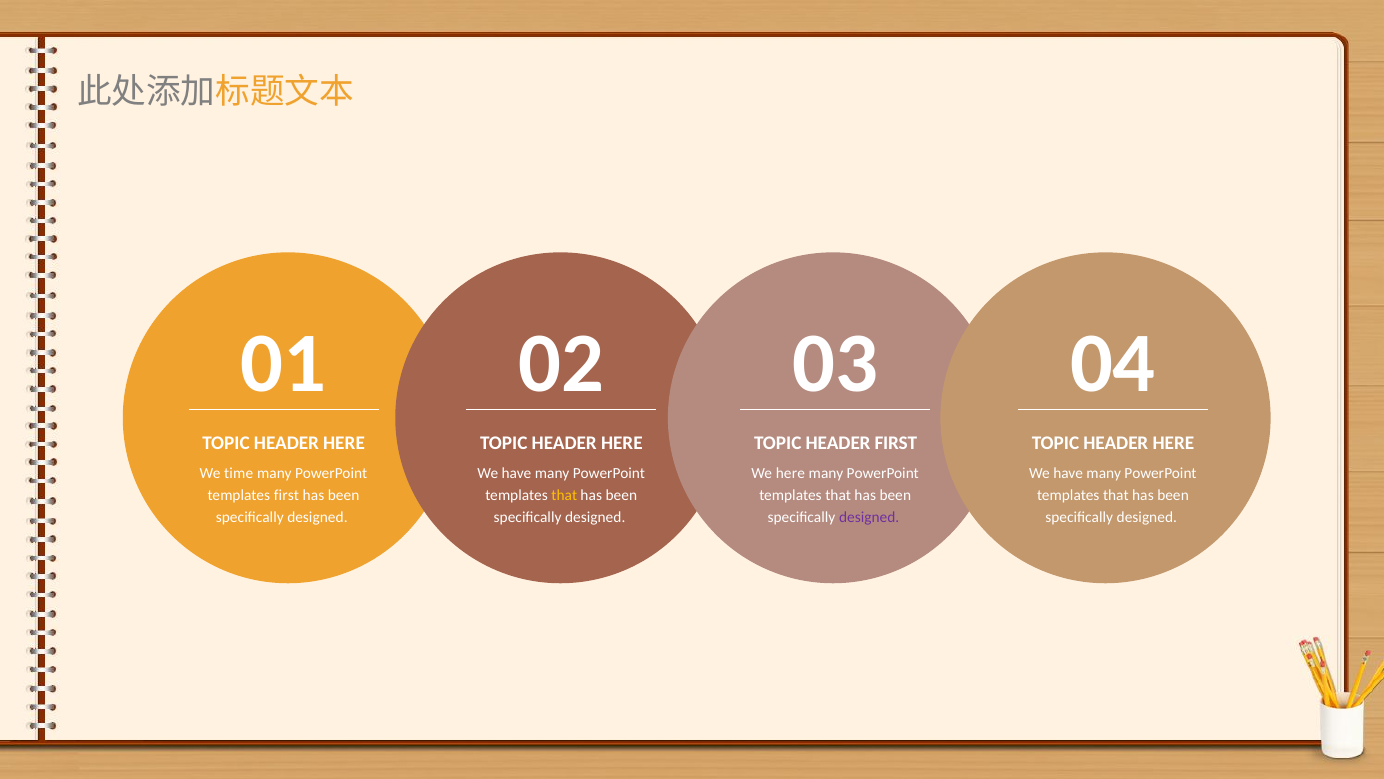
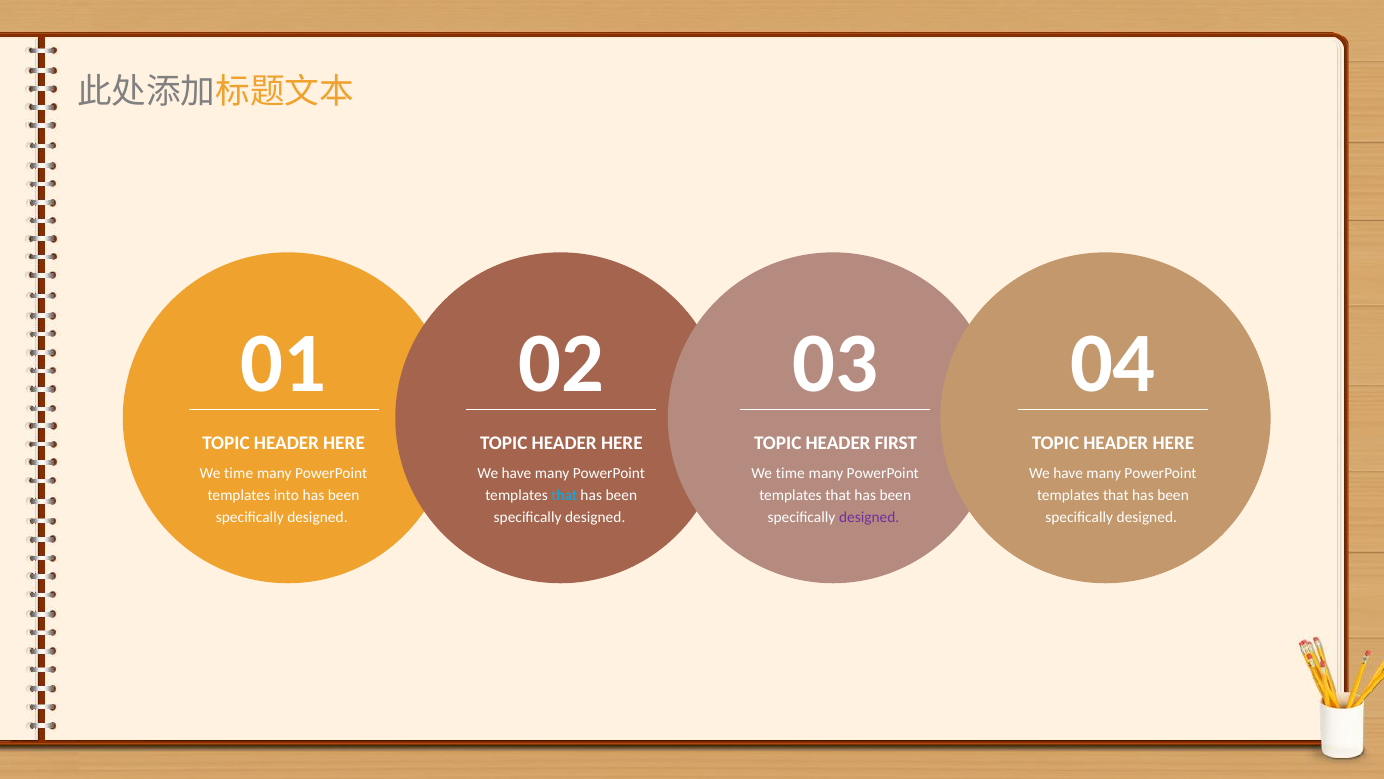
here: here -> time (790, 473)
templates first: first -> into (286, 495)
that colour: yellow -> light blue (564, 495)
